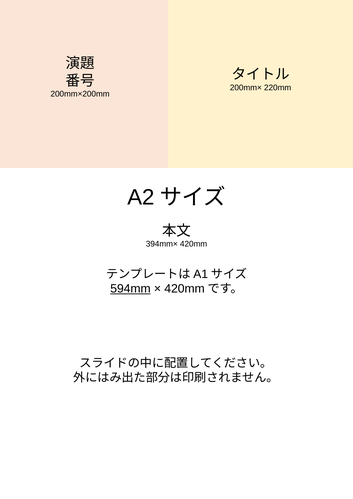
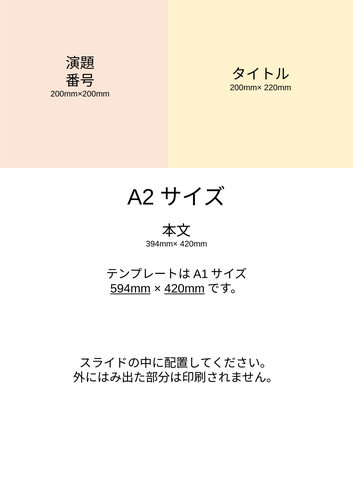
420mm underline: none -> present (185, 289)
